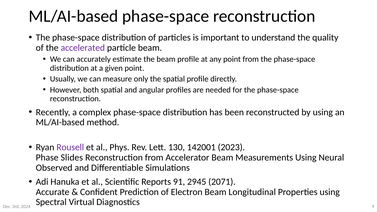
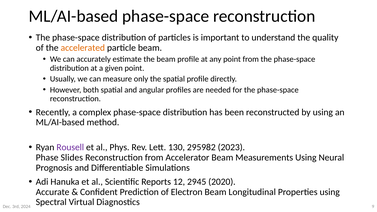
accelerated colour: purple -> orange (83, 48)
142001: 142001 -> 295982 (201, 147)
Observed: Observed -> Prognosis (54, 168)
91: 91 -> 12 (179, 182)
2071: 2071 -> 2020 (222, 182)
